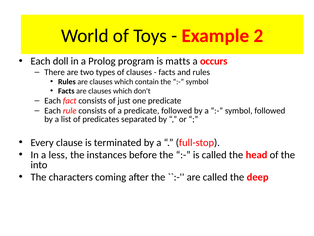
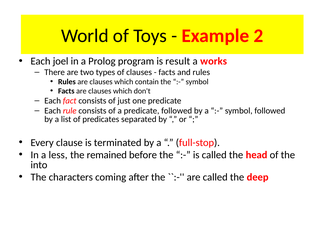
doll: doll -> joel (61, 61)
matts: matts -> result (178, 61)
occurs: occurs -> works (214, 61)
instances: instances -> remained (107, 154)
